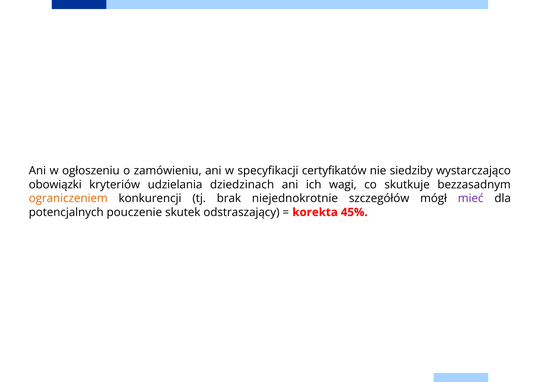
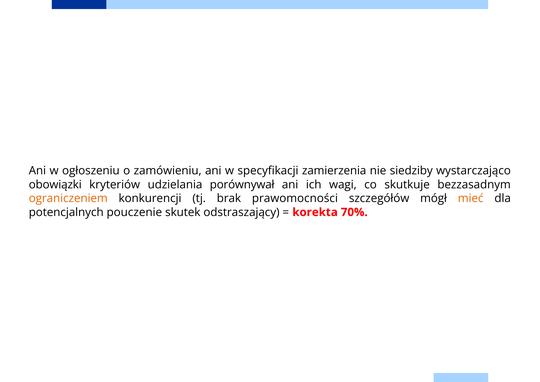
certyfikatów: certyfikatów -> zamierzenia (334, 171)
dziedzinach: dziedzinach -> porównywał (242, 184)
niejednokrotnie: niejednokrotnie -> prawomocności (295, 198)
mieć colour: purple -> orange (471, 198)
45%: 45% -> 70% (354, 212)
